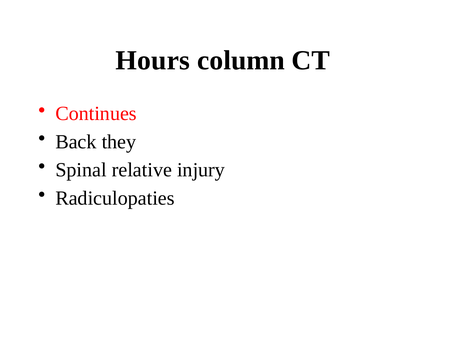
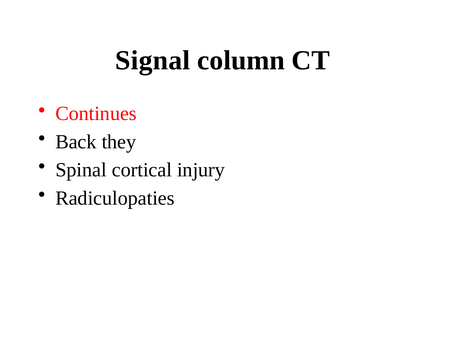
Hours: Hours -> Signal (153, 60)
relative: relative -> cortical (142, 170)
